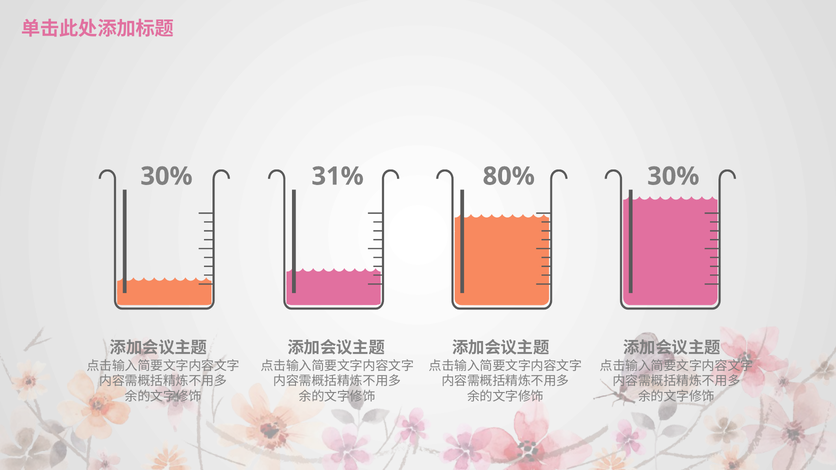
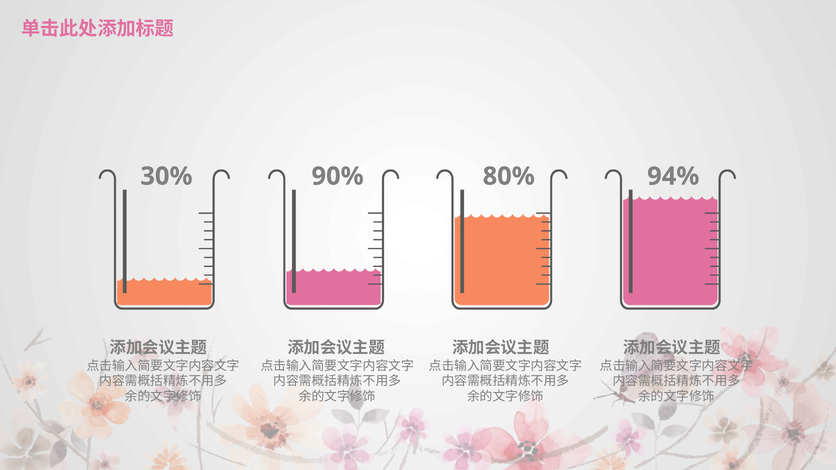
31%: 31% -> 90% (338, 176)
80% 30%: 30% -> 94% (673, 176)
